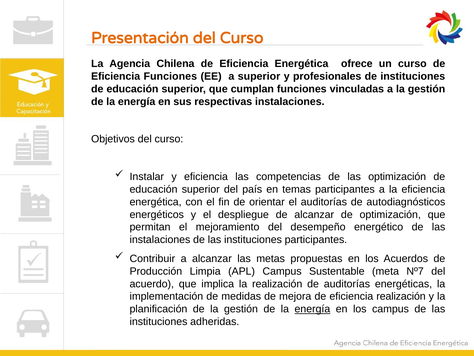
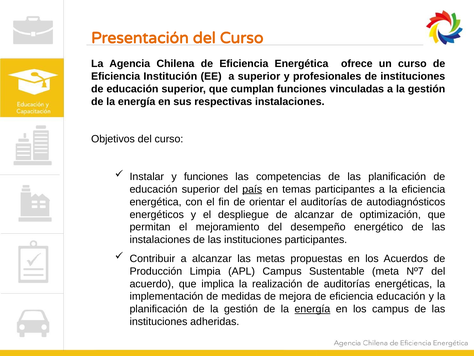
Eficiencia Funciones: Funciones -> Institución (170, 76)
y eficiencia: eficiencia -> funciones (206, 176)
las optimización: optimización -> planificación (397, 176)
país underline: none -> present (252, 189)
eficiencia realización: realización -> educación (401, 296)
